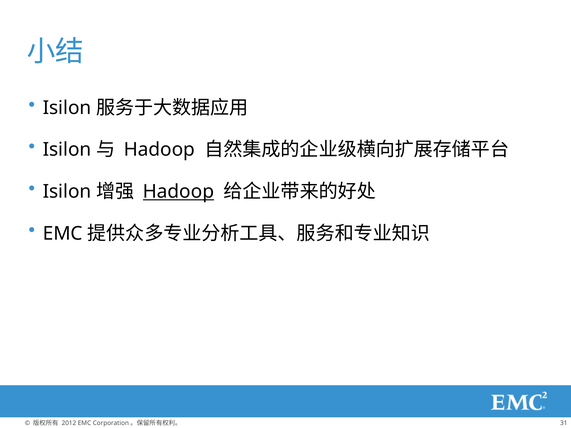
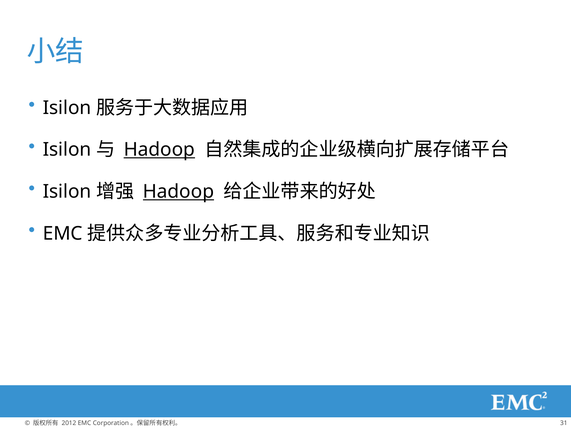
Hadoop underline: none -> present (159, 150)
